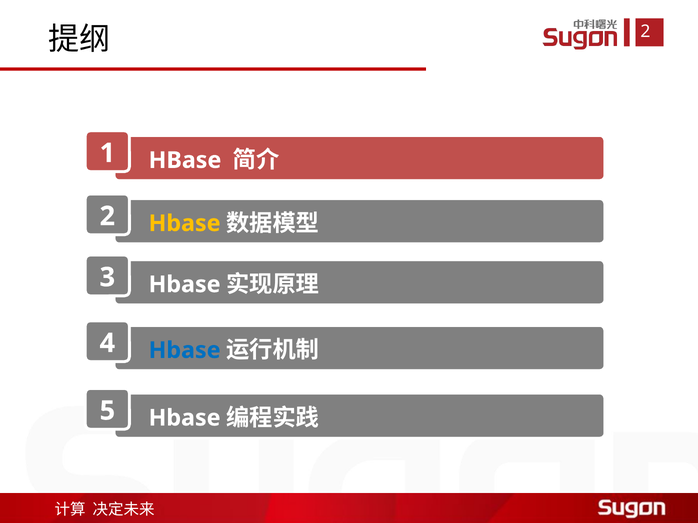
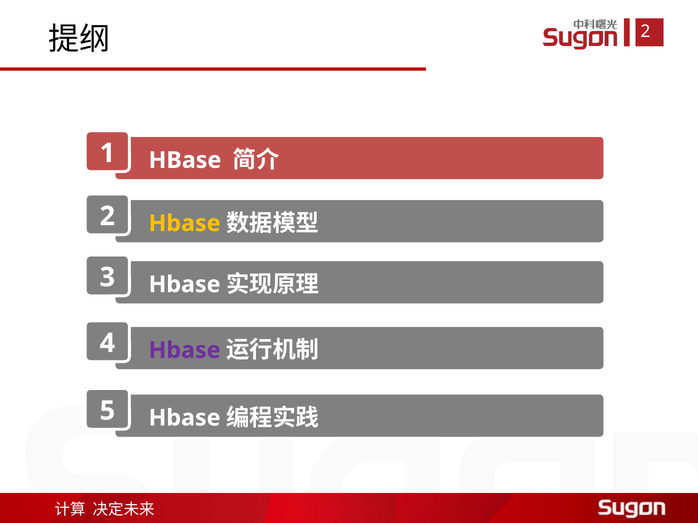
Hbase colour: blue -> purple (185, 351)
